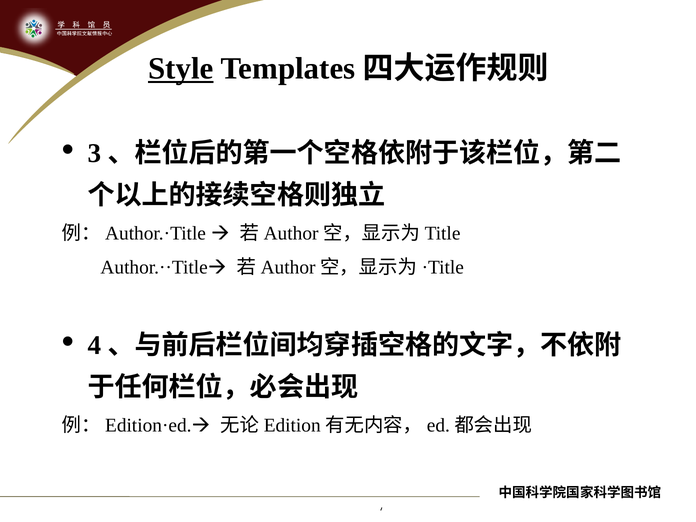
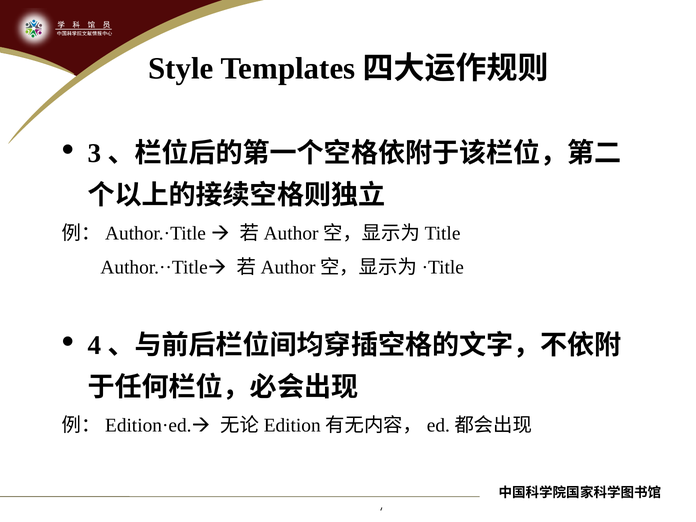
Style underline: present -> none (181, 69)
